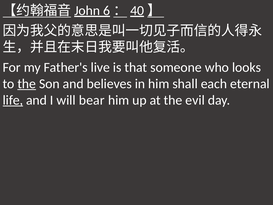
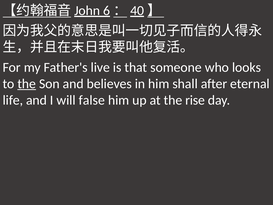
each: each -> after (214, 84)
life underline: present -> none (13, 100)
bear: bear -> false (92, 100)
evil: evil -> rise (195, 100)
